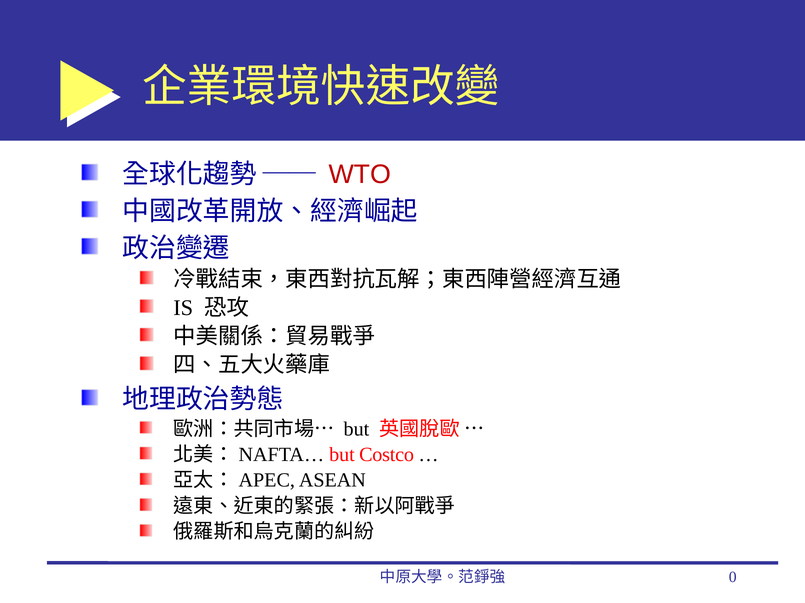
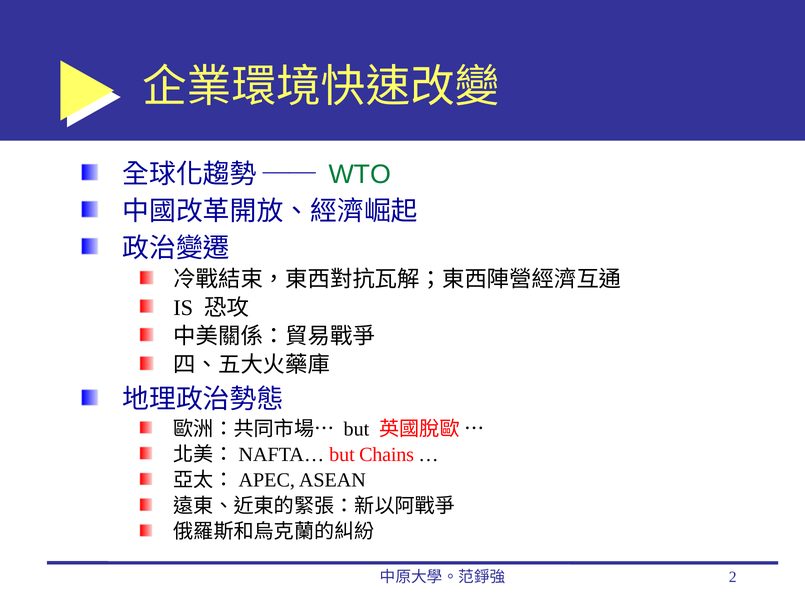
WTO colour: red -> green (360, 174)
Costco: Costco -> Chains (387, 455)
0: 0 -> 2 (733, 578)
